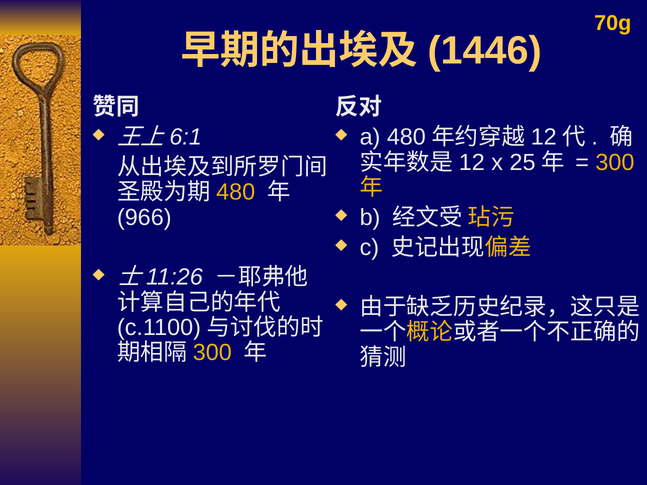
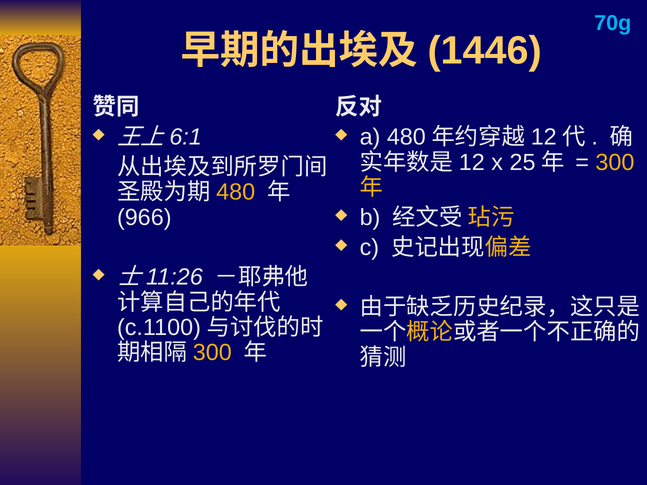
70g colour: yellow -> light blue (613, 23)
